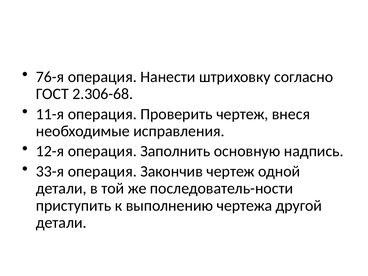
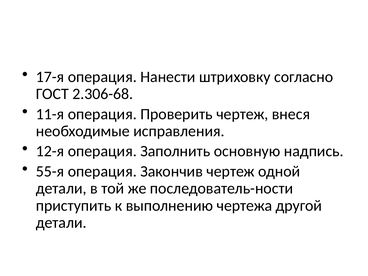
76-я: 76-я -> 17-я (50, 77)
33-я: 33-я -> 55-я (50, 171)
